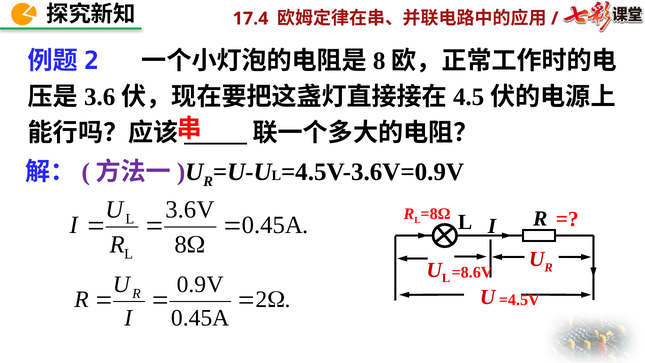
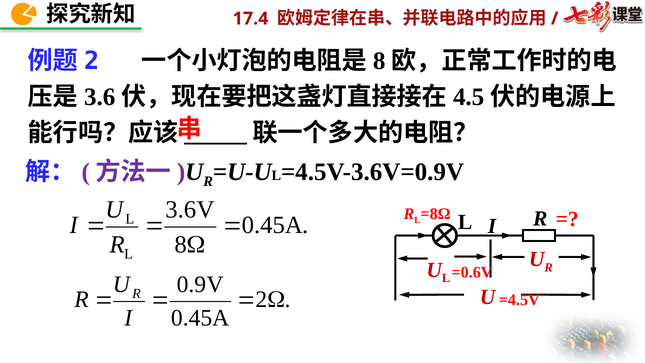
=8.6V: =8.6V -> =0.6V (472, 272)
